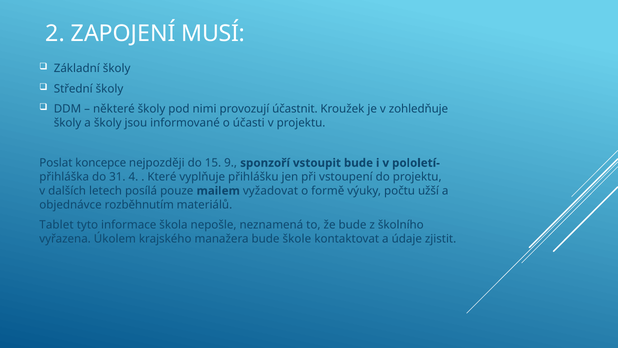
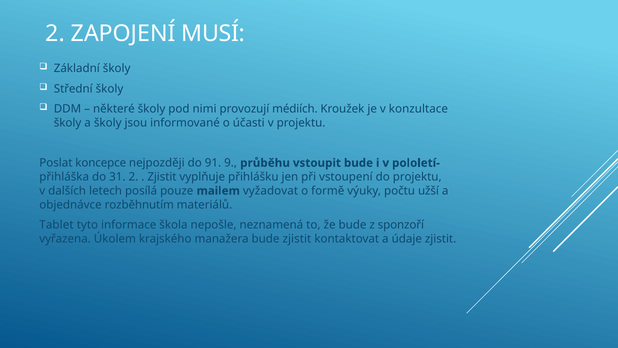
účastnit: účastnit -> médiích (295, 109)
zohledňuje: zohledňuje -> konzultace (418, 109)
15: 15 -> 91 (213, 163)
sponzoří: sponzoří -> průběhu (265, 163)
31 4: 4 -> 2 (133, 177)
Které: Které -> Zjistit (162, 177)
školního: školního -> sponzoří (401, 225)
bude škole: škole -> zjistit (297, 239)
